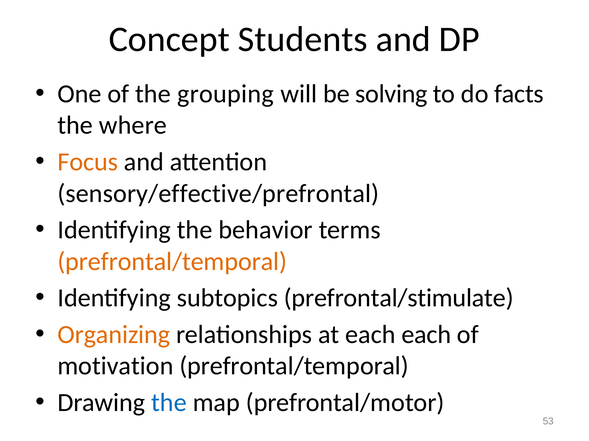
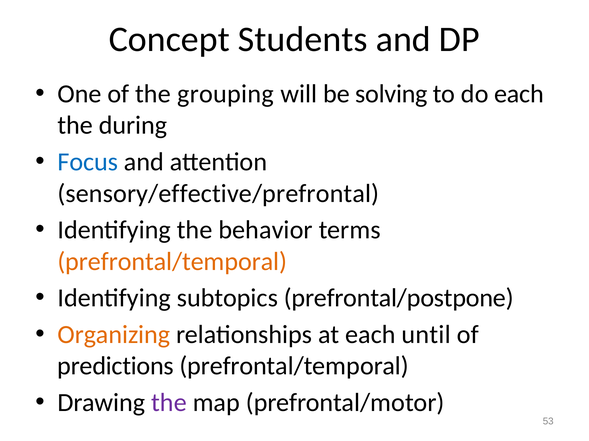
do facts: facts -> each (519, 94)
where: where -> during (133, 126)
Focus colour: orange -> blue (88, 162)
prefrontal/stimulate: prefrontal/stimulate -> prefrontal/postpone (399, 299)
each each: each -> until (426, 335)
motivation: motivation -> predictions (116, 367)
the colour: blue -> purple (169, 403)
